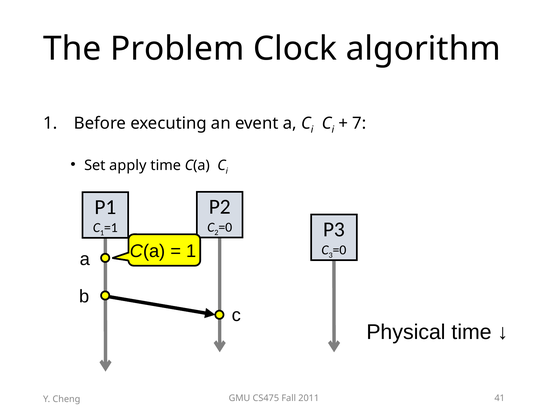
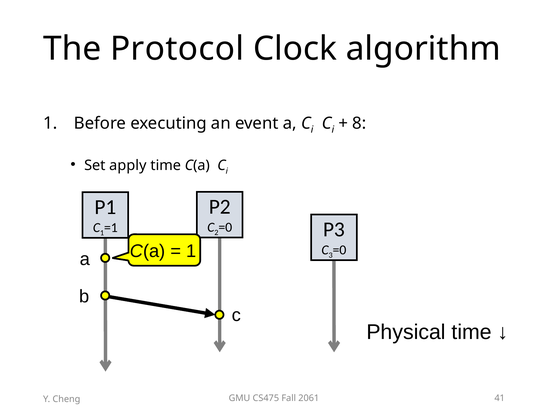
Problem: Problem -> Protocol (177, 49)
7: 7 -> 8 (359, 123)
2011: 2011 -> 2061 (309, 398)
